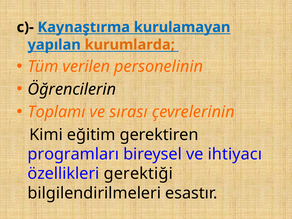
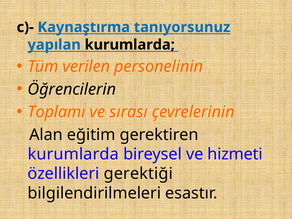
kurulamayan: kurulamayan -> tanıyorsunuz (182, 27)
kurumlarda colour: orange -> black (130, 45)
Kimi: Kimi -> Alan (46, 135)
programları: programları -> kurumlarda (73, 154)
ihtiyacı: ihtiyacı -> hizmeti (235, 154)
